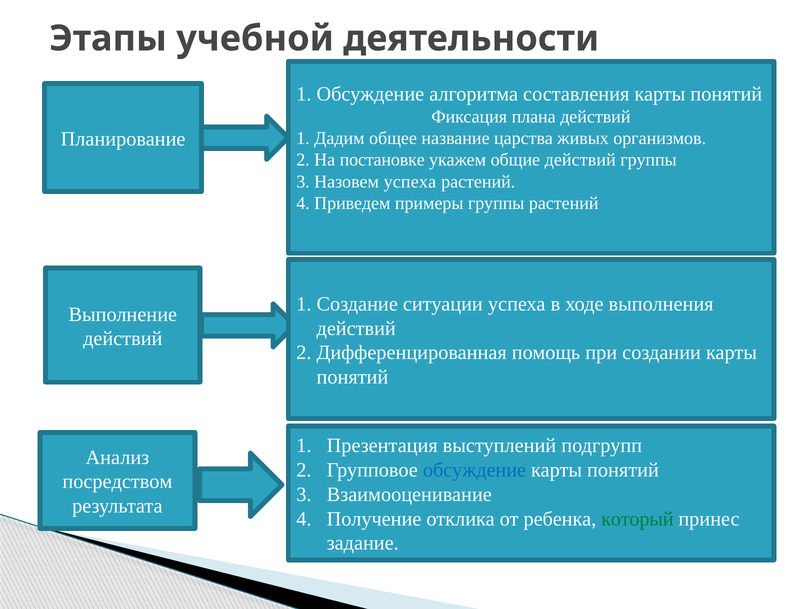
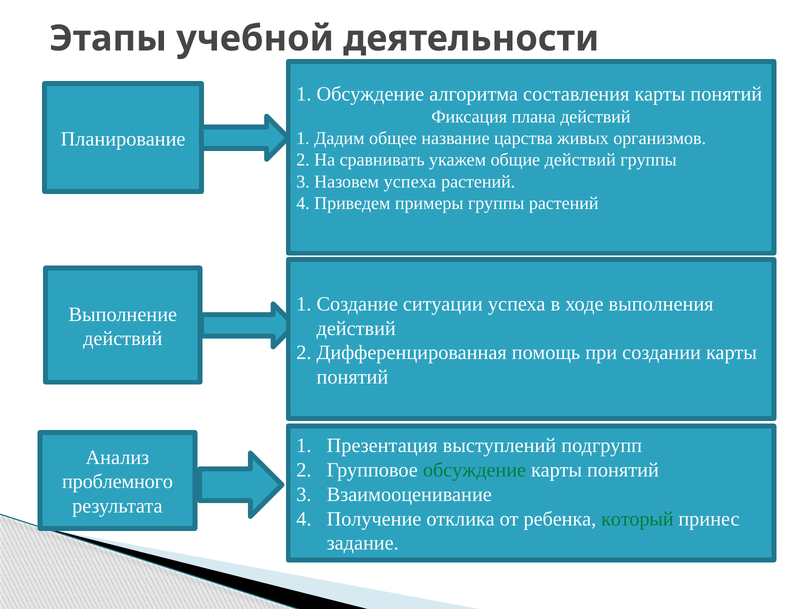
постановке: постановке -> сравнивать (382, 160)
обсуждение colour: blue -> green (474, 470)
посредством: посредством -> проблемного (117, 482)
